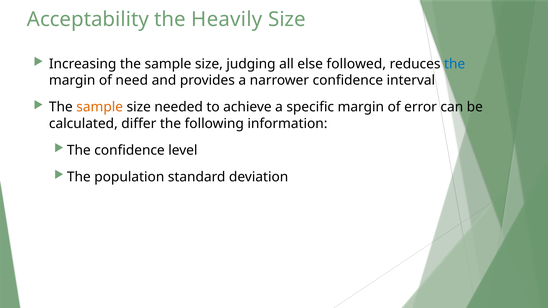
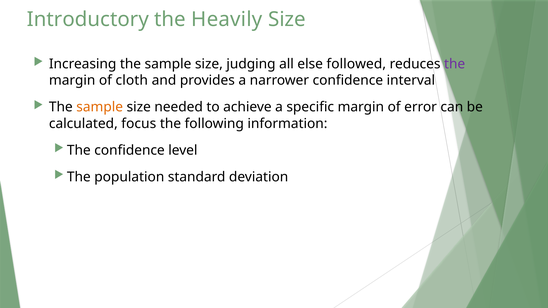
Acceptability: Acceptability -> Introductory (88, 19)
the colour: blue -> purple (455, 64)
need: need -> cloth (132, 80)
differ: differ -> focus (139, 124)
